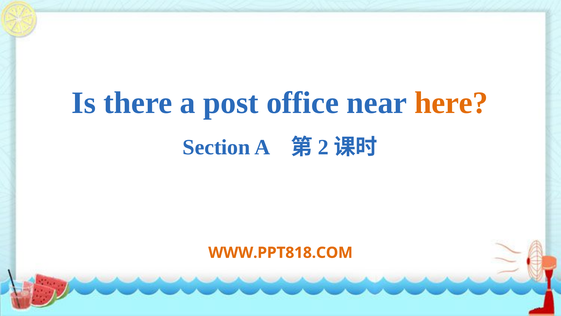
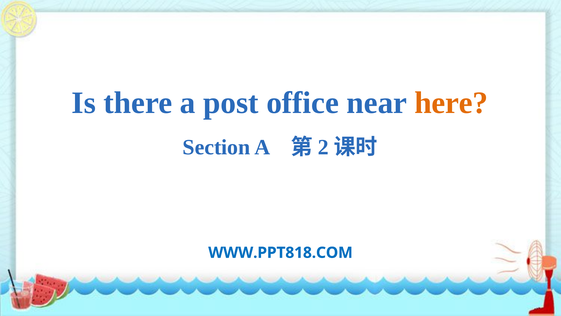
WWW.PPT818.COM colour: orange -> blue (281, 252)
